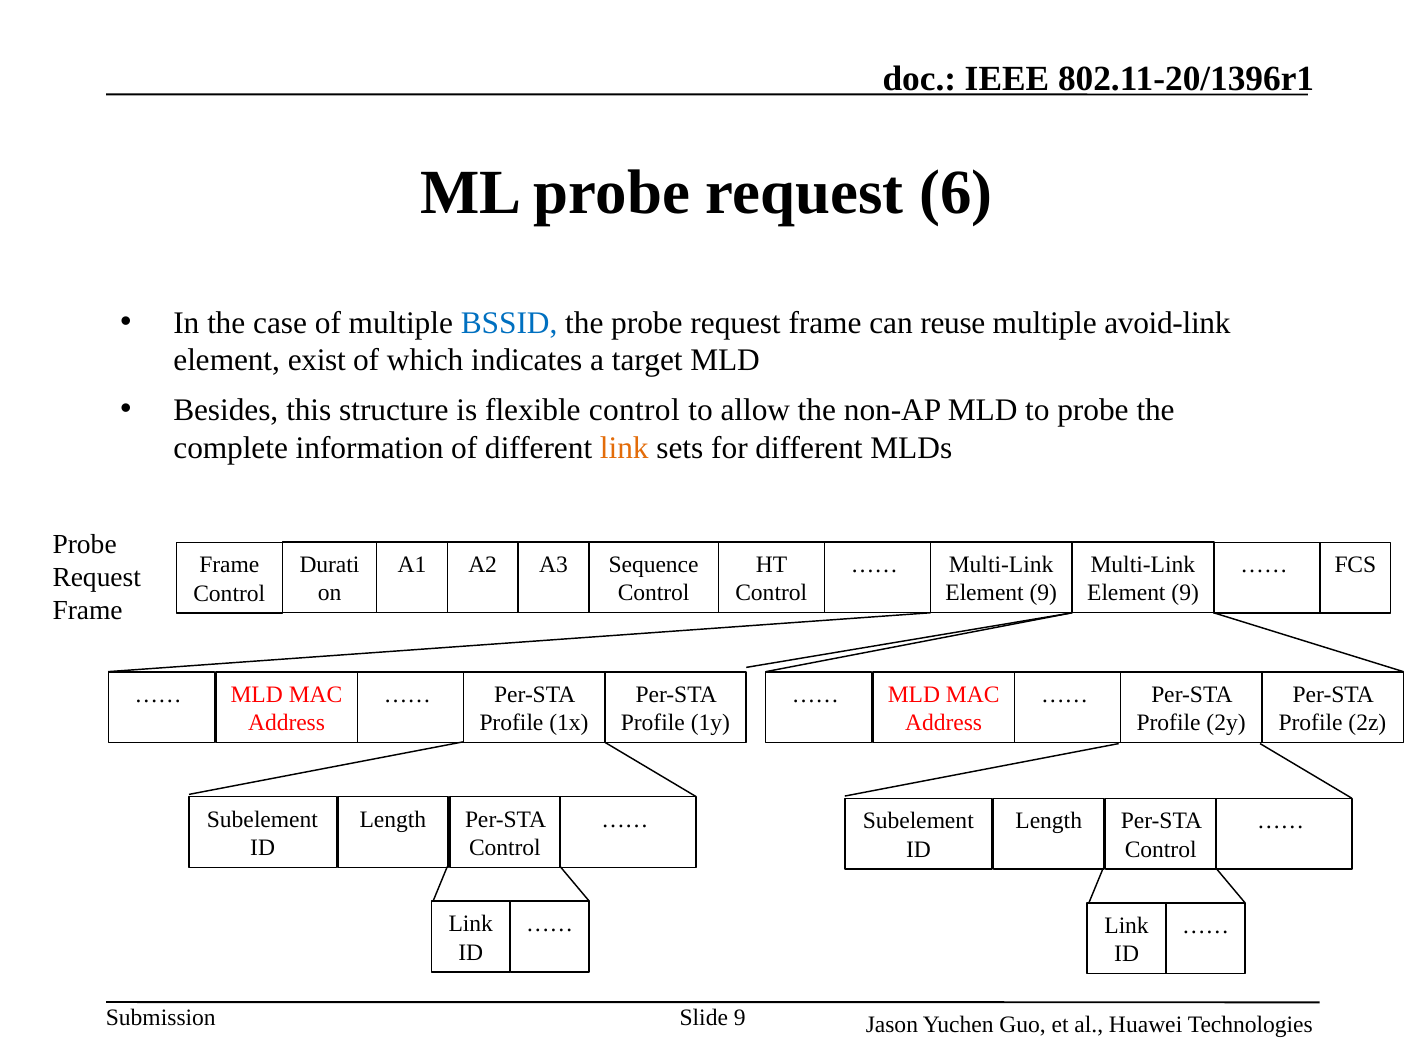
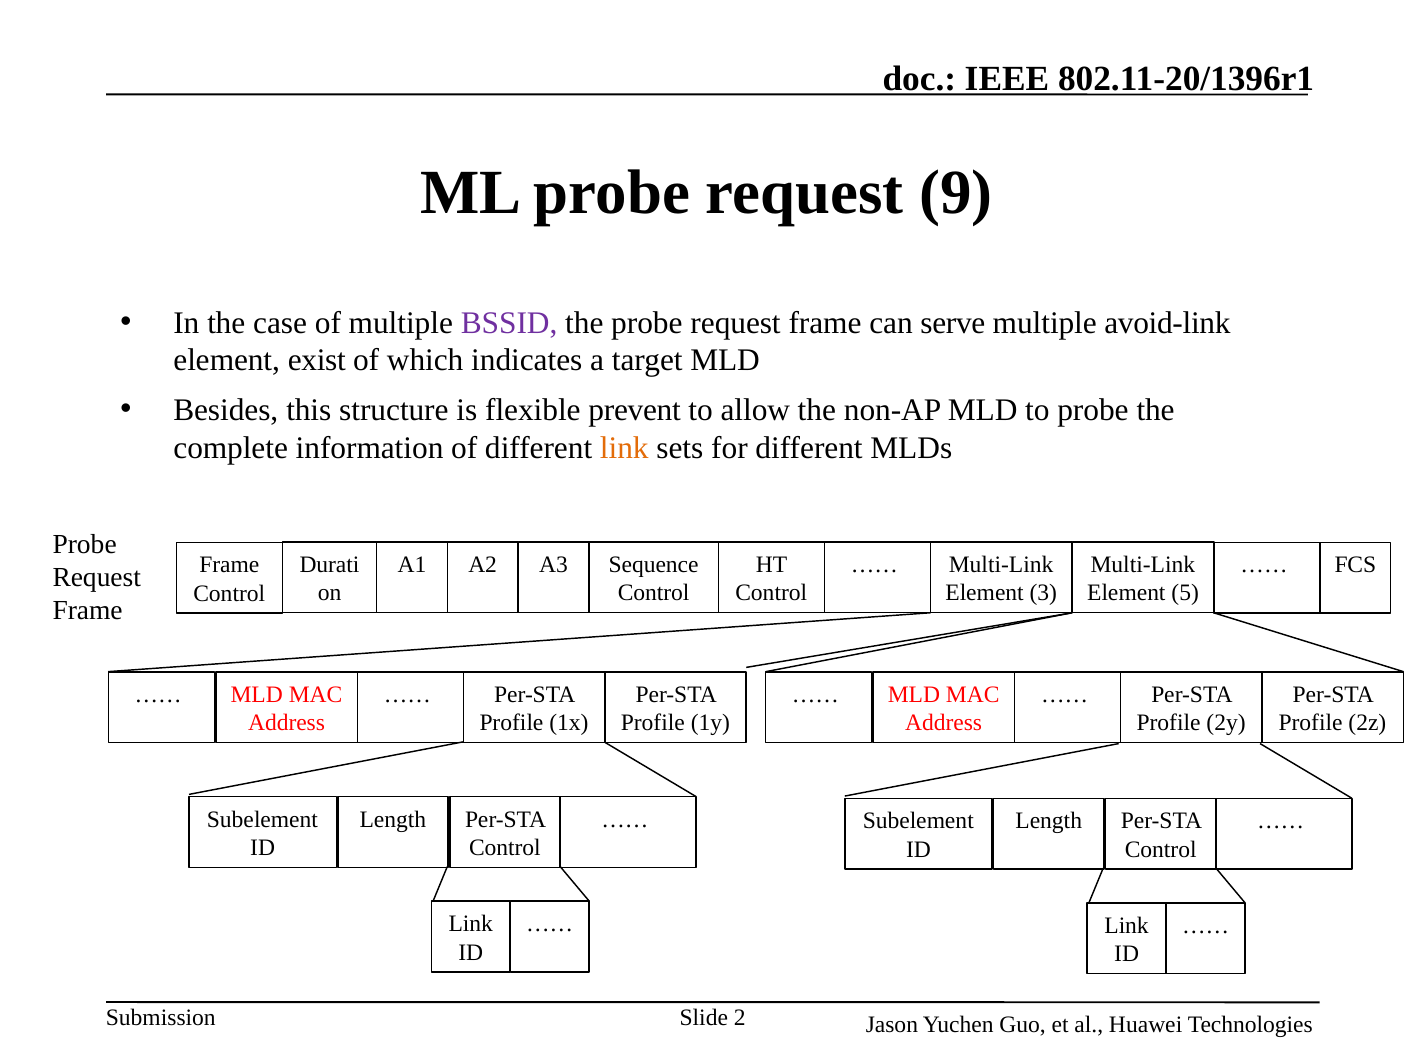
6: 6 -> 9 (956, 193)
BSSID colour: blue -> purple (509, 323)
reuse: reuse -> serve (953, 323)
flexible control: control -> prevent (635, 410)
9: 9 -> 3 (1043, 593)
9: 9 -> 5 (1185, 593)
Slide 9: 9 -> 2 (740, 1017)
